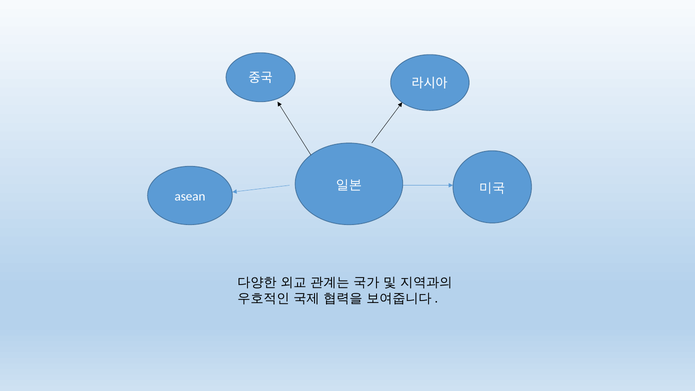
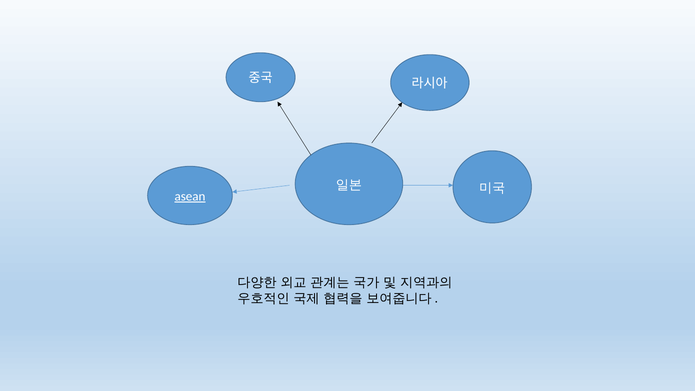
asean underline: none -> present (190, 196)
